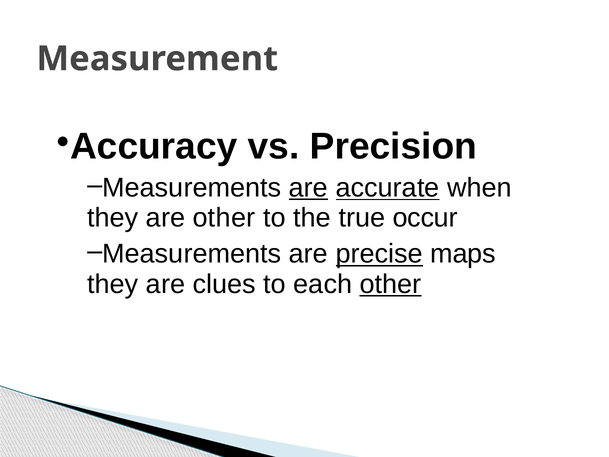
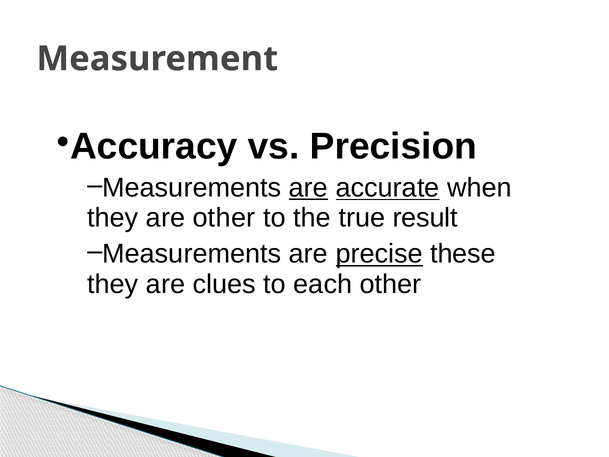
occur: occur -> result (425, 218)
maps: maps -> these (463, 254)
other underline: present -> none (391, 284)
